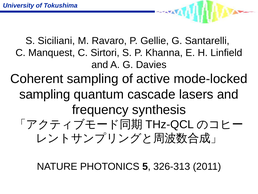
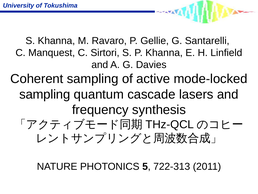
S Siciliani: Siciliani -> Khanna (56, 41)
326-313: 326-313 -> 722-313 (172, 166)
